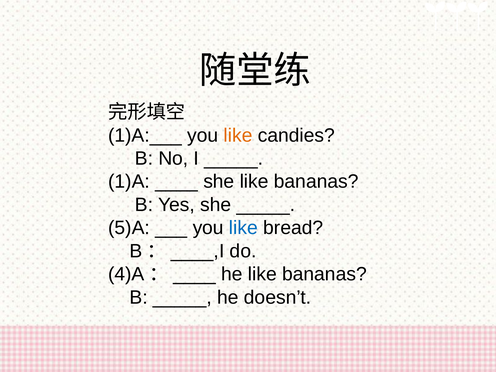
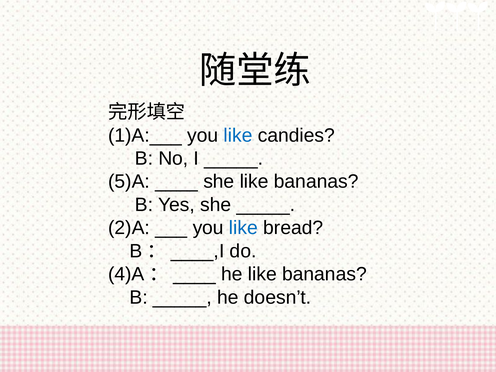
like colour: orange -> blue (238, 135)
1)A: 1)A -> 5)A (129, 182)
5)A: 5)A -> 2)A (129, 228)
